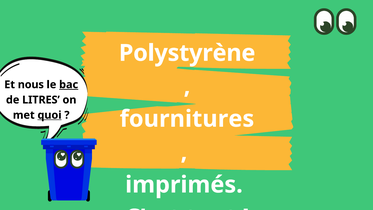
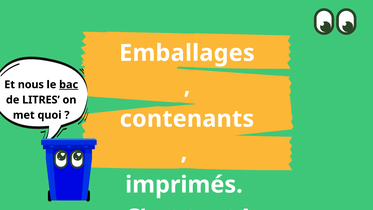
Polystyrène: Polystyrène -> Emballages (187, 53)
quoi underline: present -> none (50, 115)
fournitures: fournitures -> contenants (187, 119)
